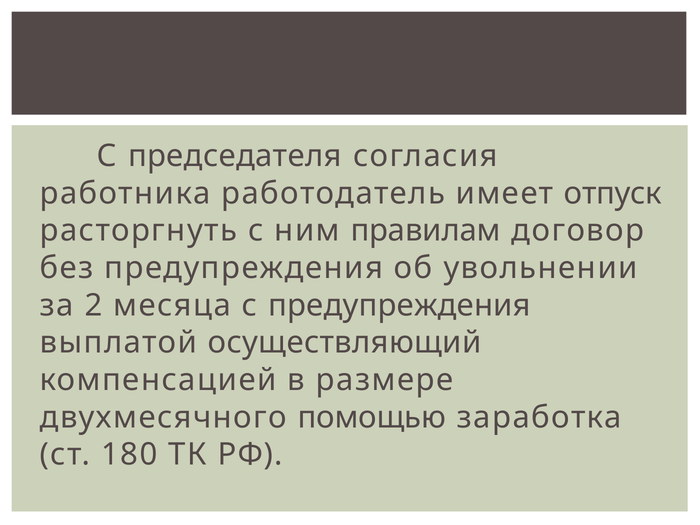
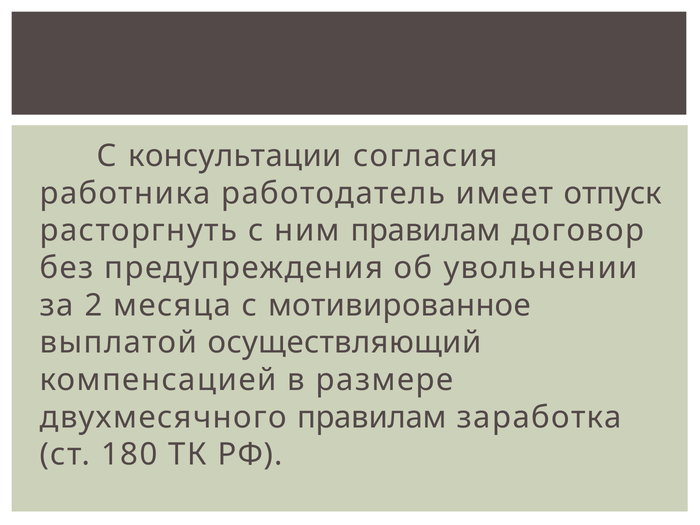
председателя: председателя -> консультации (235, 156)
с предупреждения: предупреждения -> мотивированное (399, 305)
двухмесячного помощью: помощью -> правилам (372, 417)
